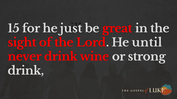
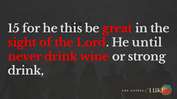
just: just -> this (71, 29)
